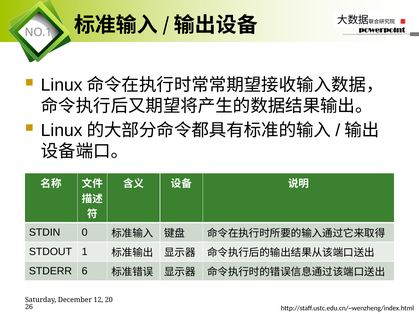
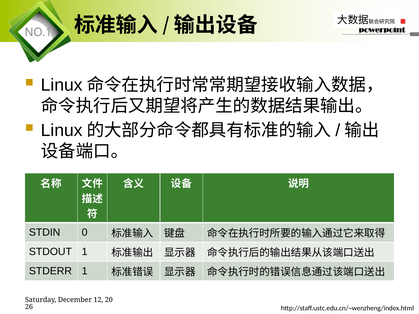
STDERR 6: 6 -> 1 (85, 271)
